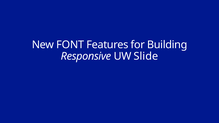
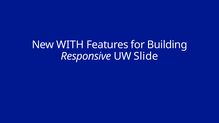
FONT: FONT -> WITH (70, 45)
